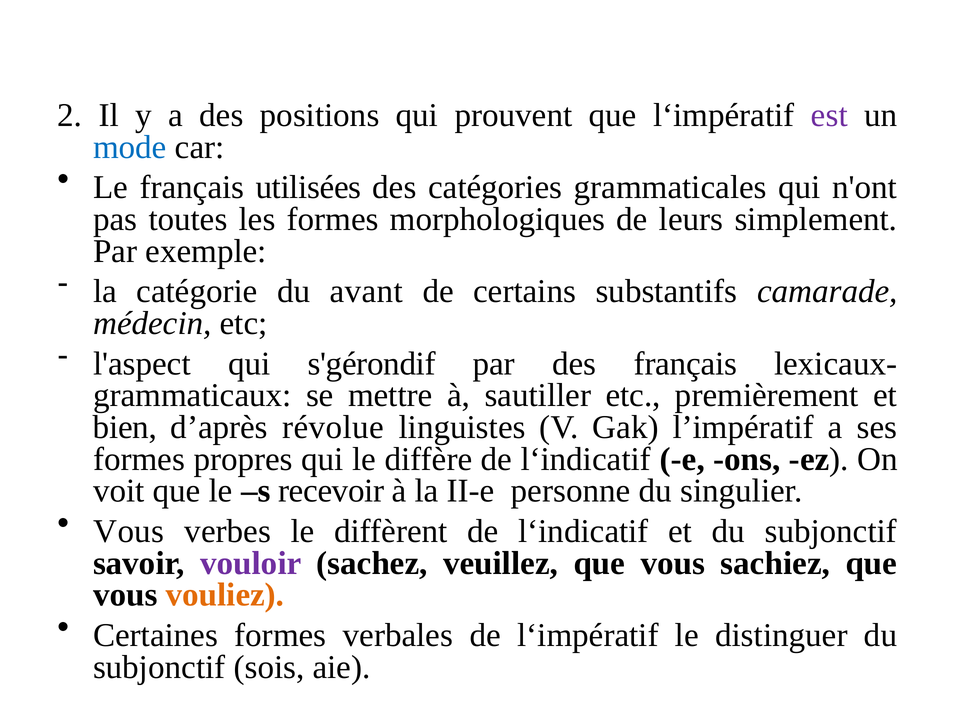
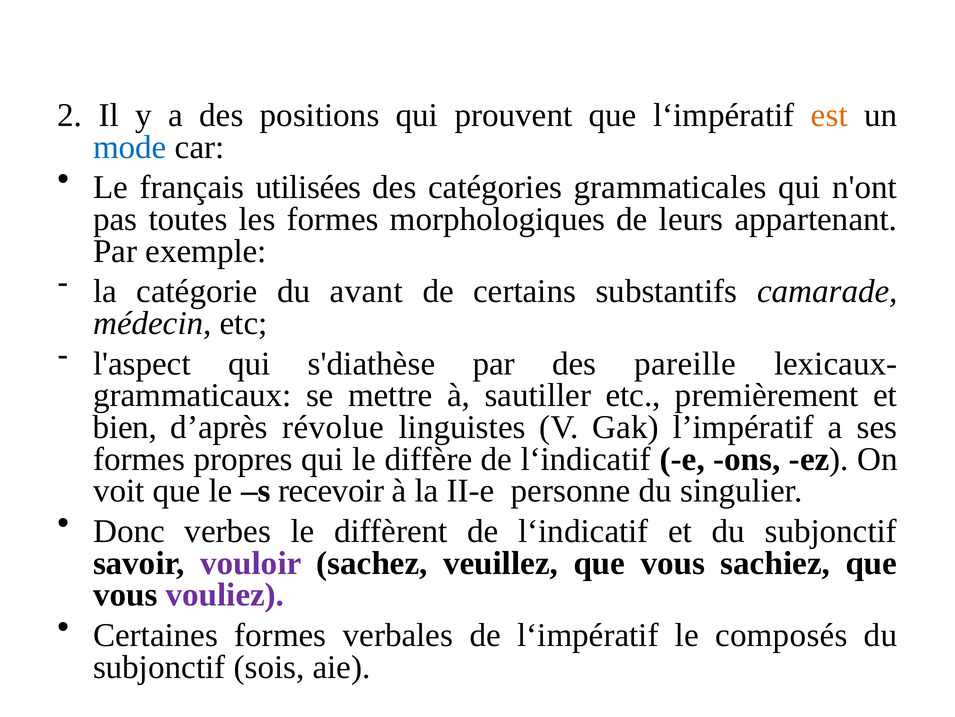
est colour: purple -> orange (829, 115)
simplement: simplement -> appartenant (816, 219)
s'gérondif: s'gérondif -> s'diathèse (372, 363)
des français: français -> pareille (685, 363)
Vous: Vous -> Donc (129, 531)
vouliez colour: orange -> purple (225, 594)
distinguer: distinguer -> composés (781, 635)
